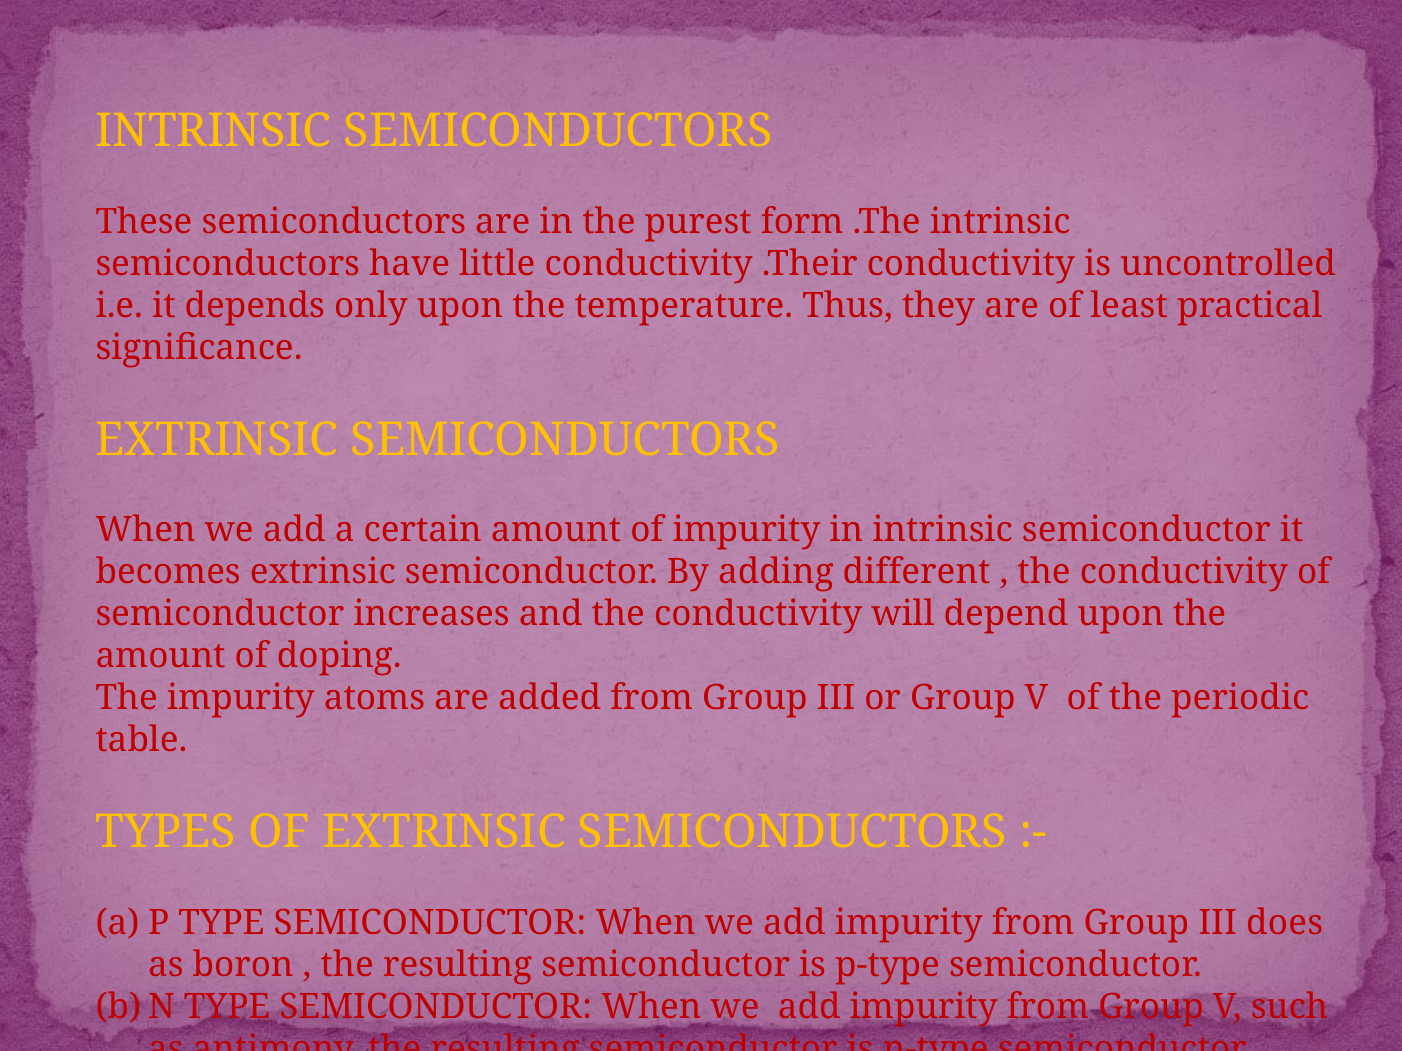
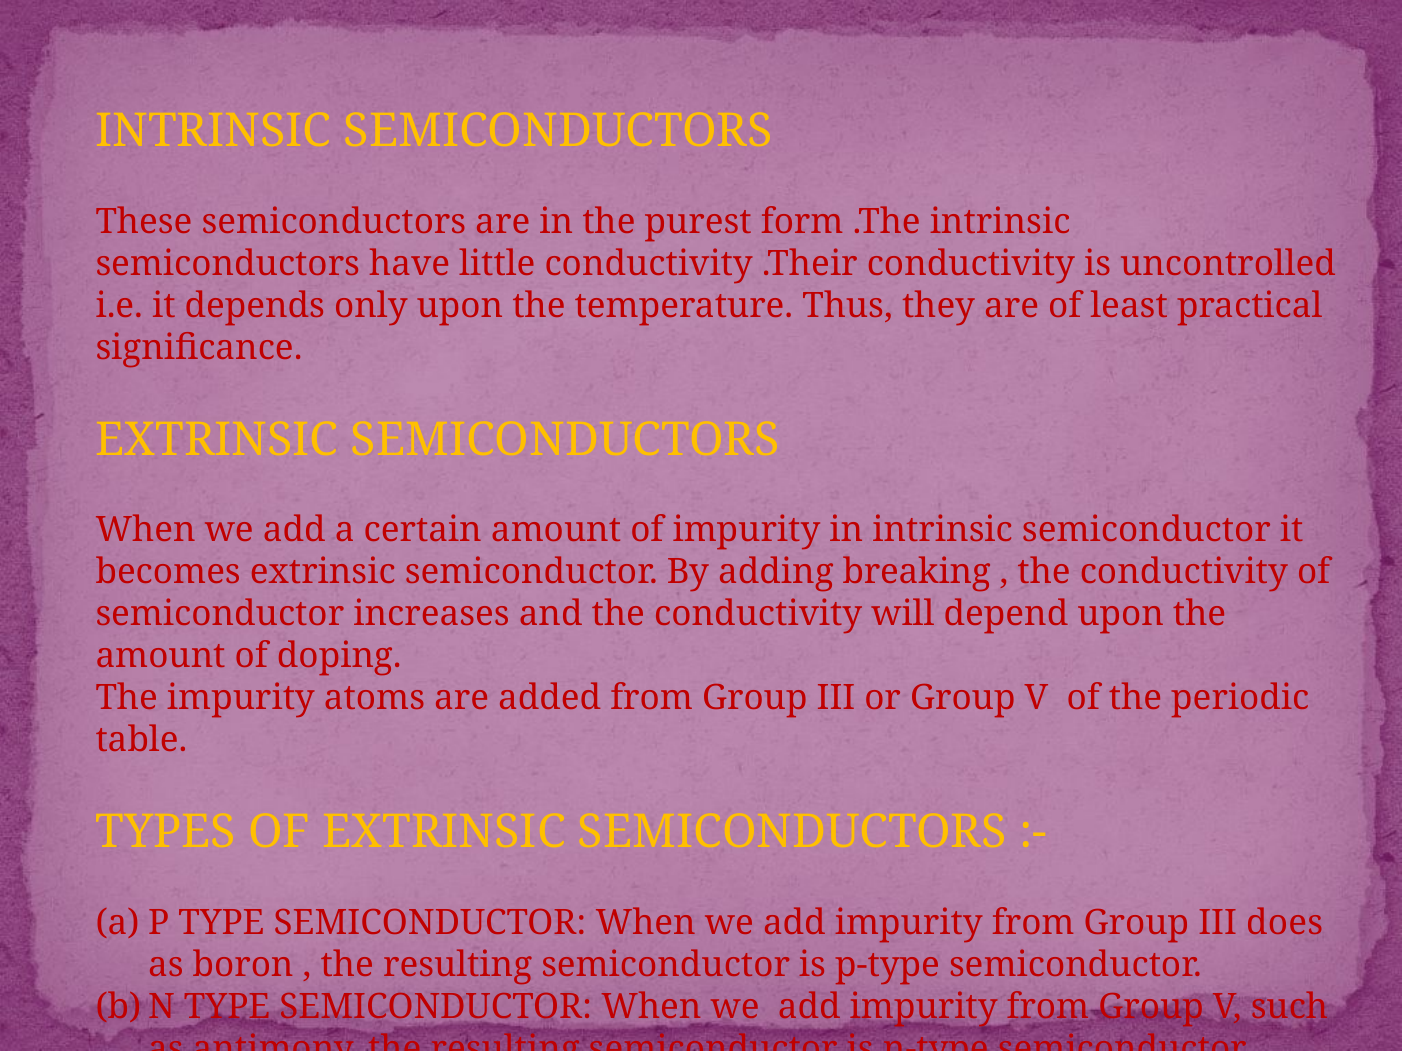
different: different -> breaking (917, 572)
